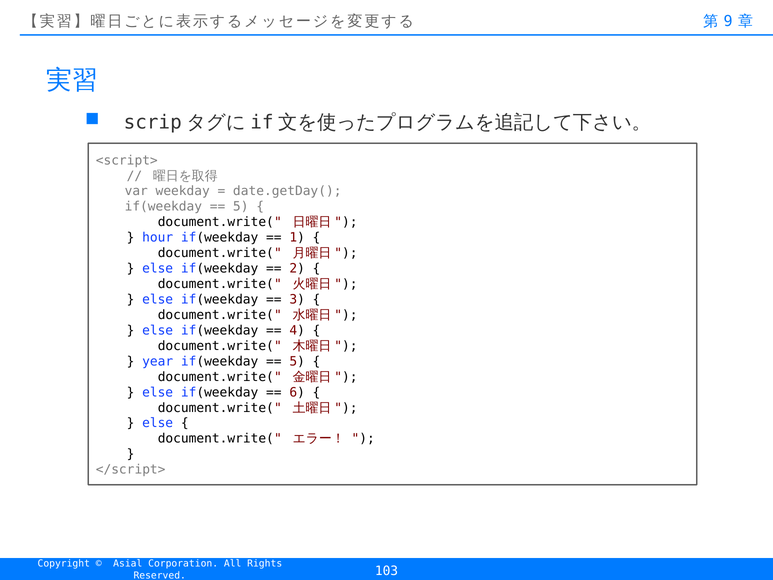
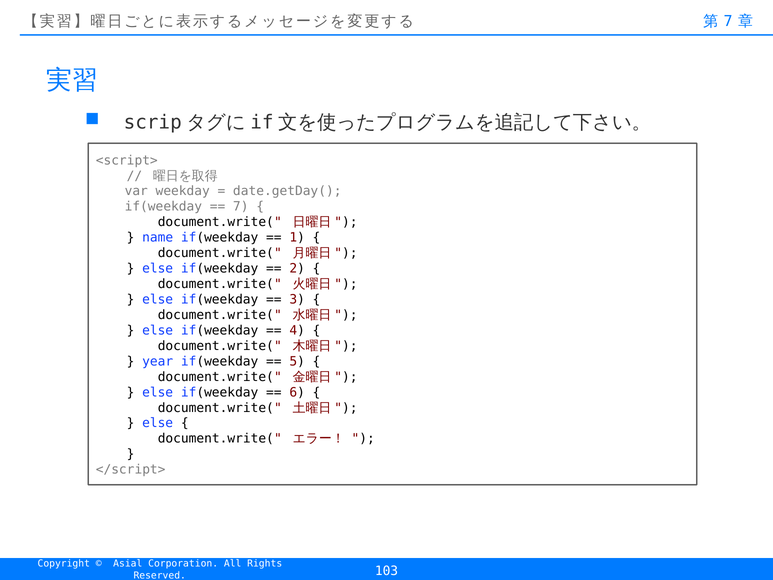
9: 9 -> 7 (728, 21)
5: 5 -> 7 (241, 207)
hour: hour -> name (158, 238)
